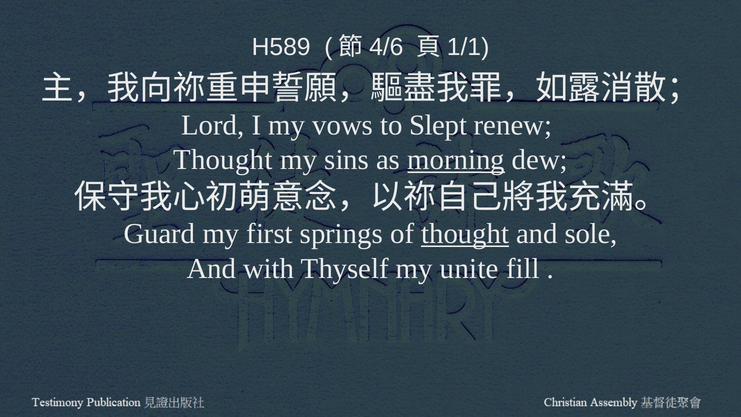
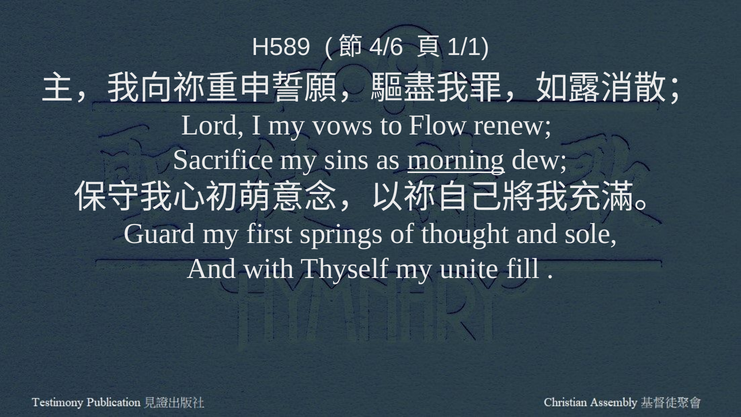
Slept: Slept -> Flow (438, 125)
Thought: Thought -> Sacrifice (223, 160)
thought underline: present -> none (465, 234)
